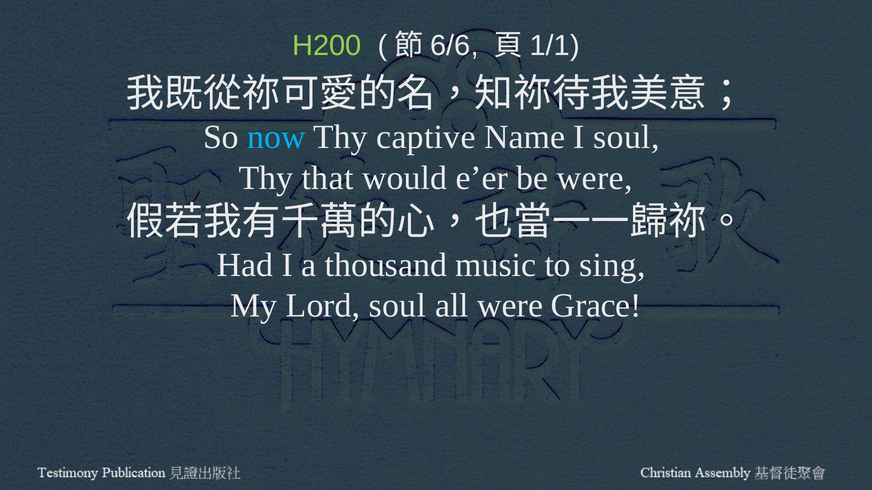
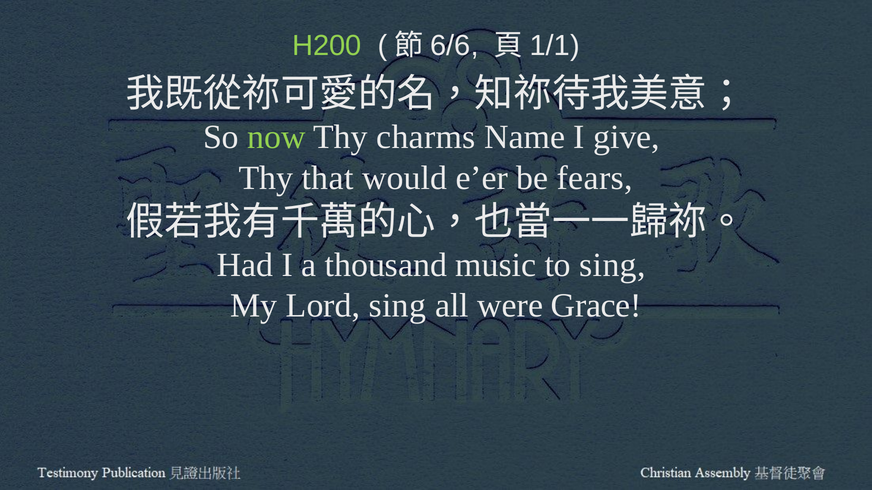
now colour: light blue -> light green (276, 137)
captive: captive -> charms (426, 137)
I soul: soul -> give (627, 137)
be were: were -> fears (595, 178)
Lord soul: soul -> sing (397, 306)
